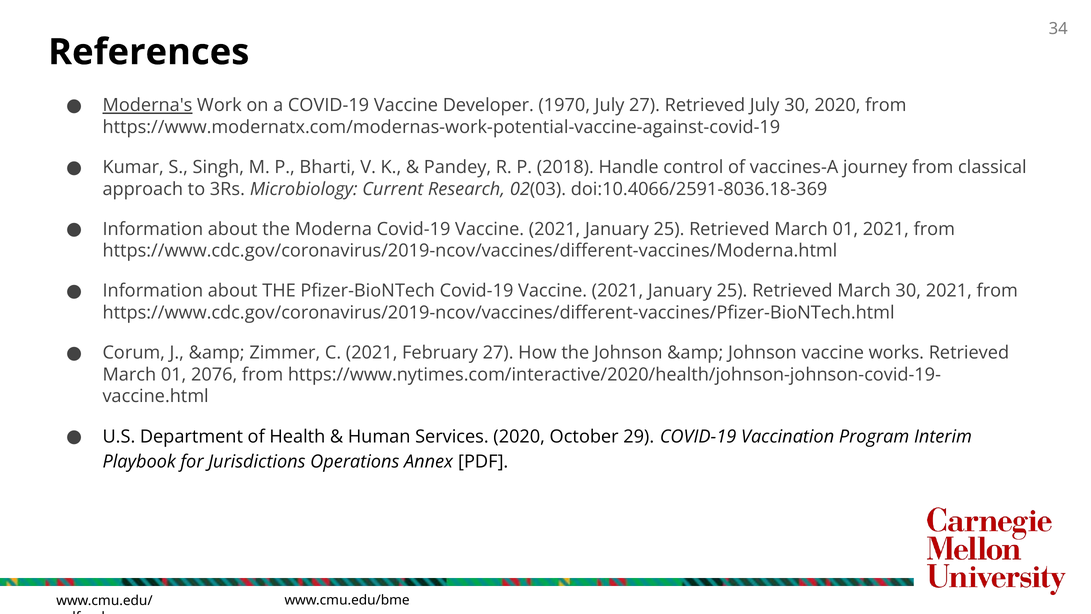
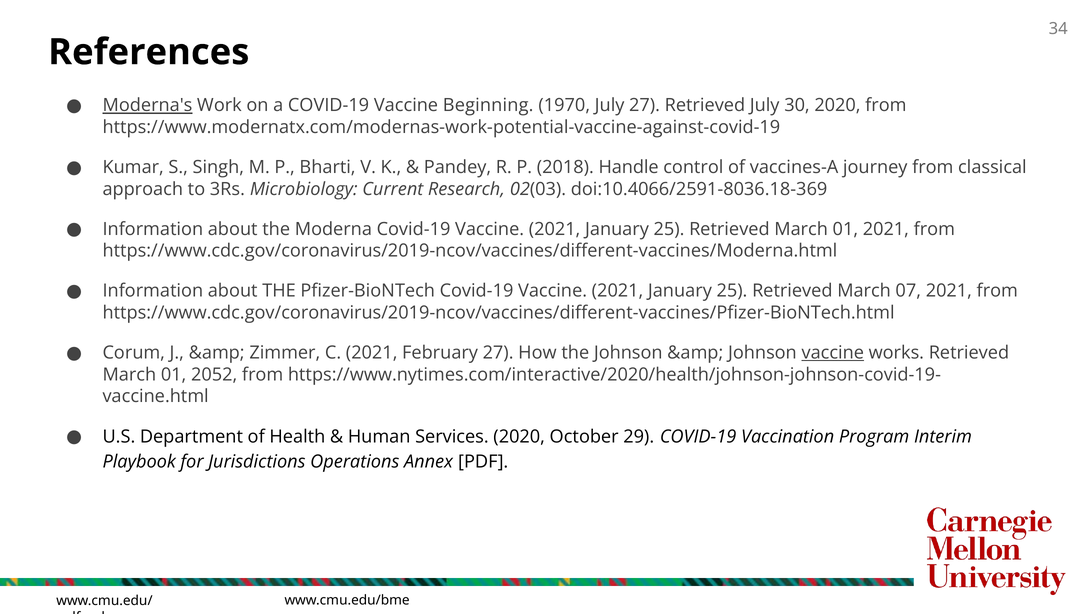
Developer: Developer -> Beginning (488, 105)
March 30: 30 -> 07 (908, 291)
vaccine underline: none -> present (833, 353)
2076: 2076 -> 2052 (214, 374)
